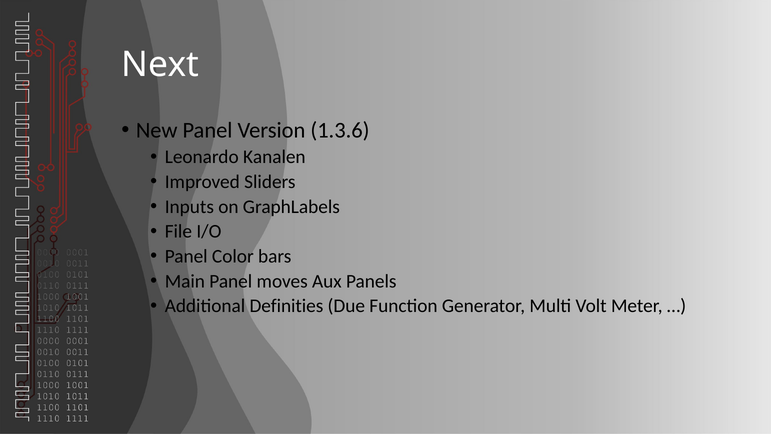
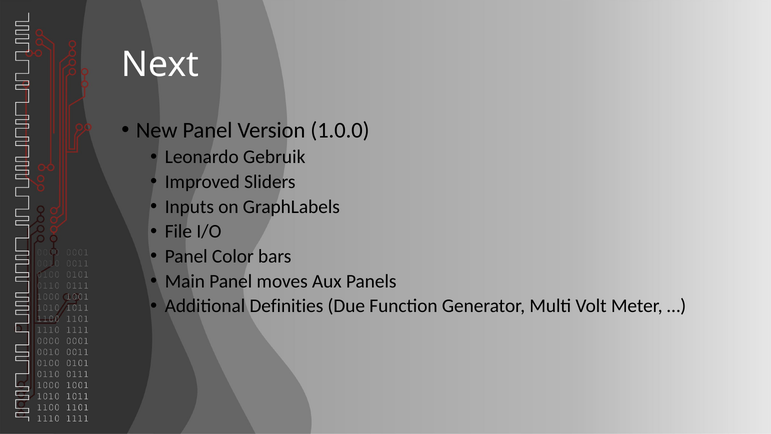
1.3.6: 1.3.6 -> 1.0.0 (340, 130)
Kanalen: Kanalen -> Gebruik (274, 157)
